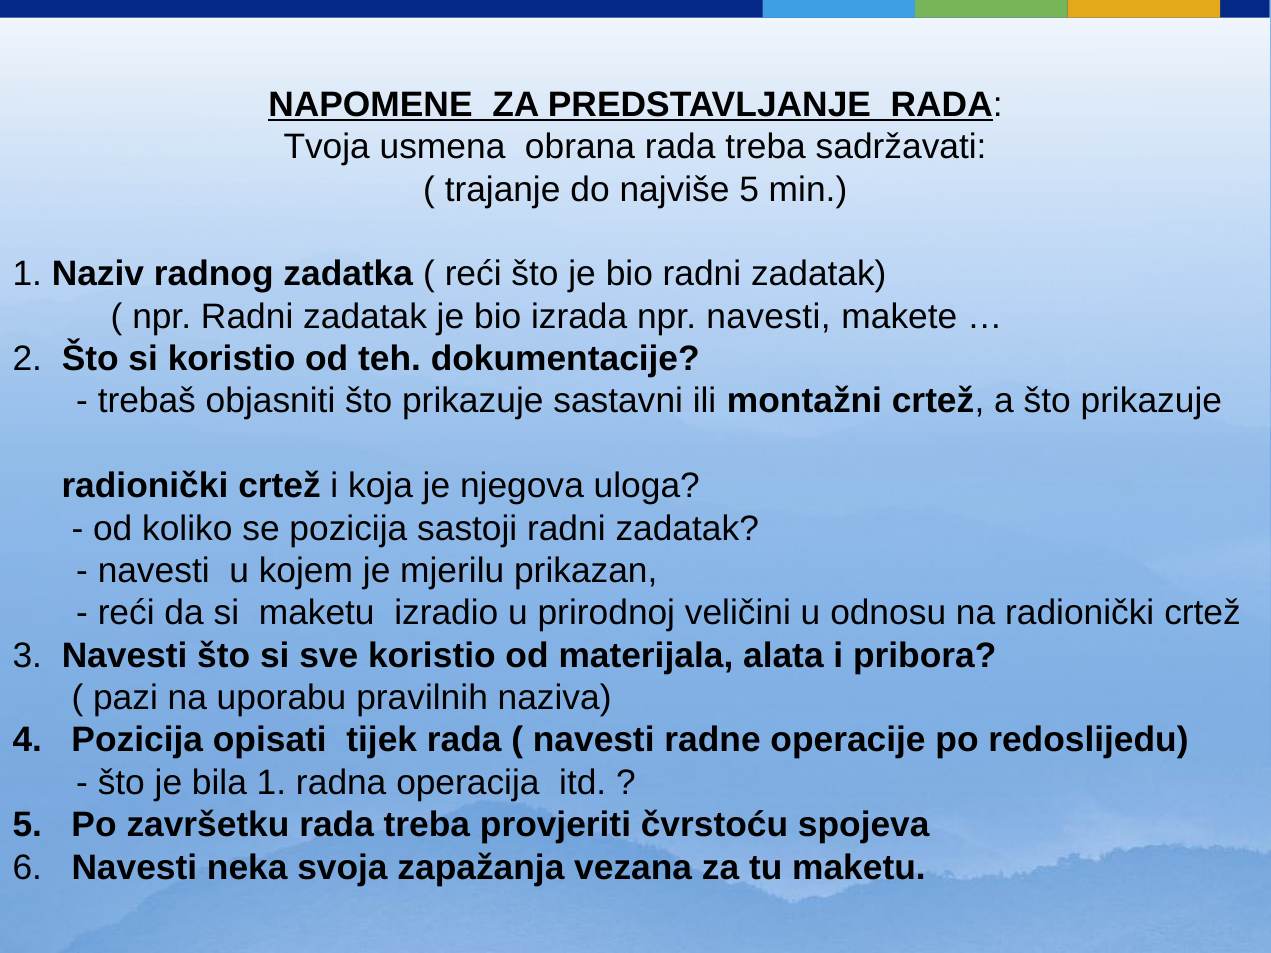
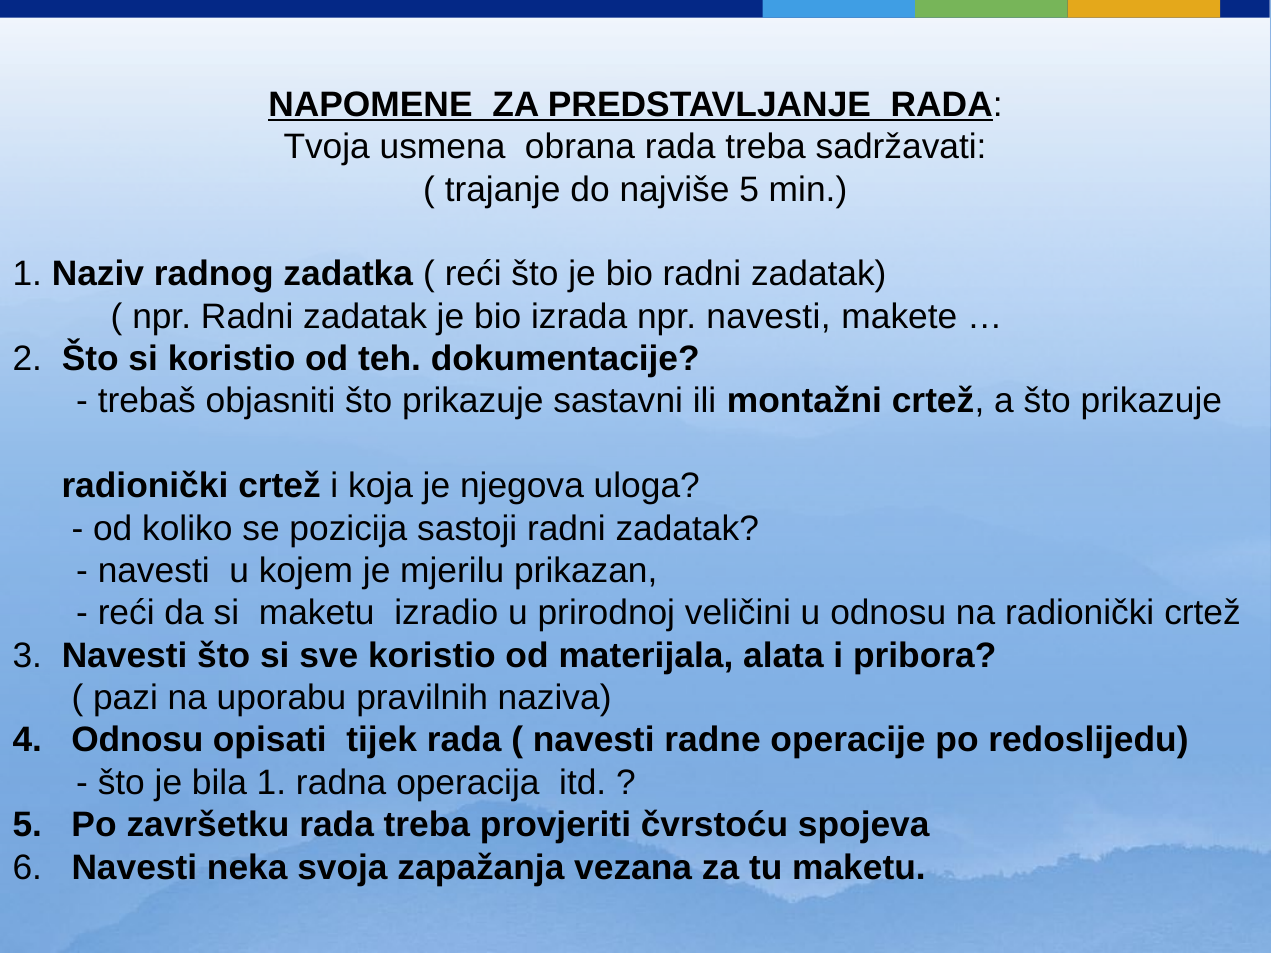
4 Pozicija: Pozicija -> Odnosu (137, 740)
